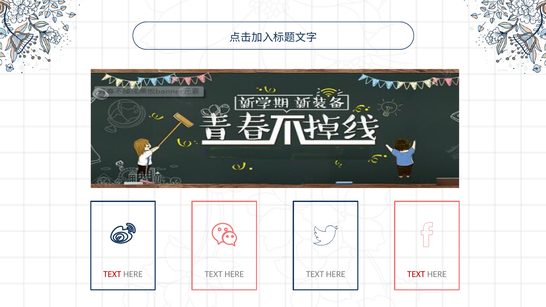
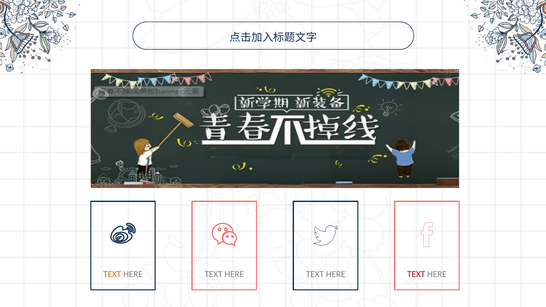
TEXT colour: red -> orange (112, 274)
